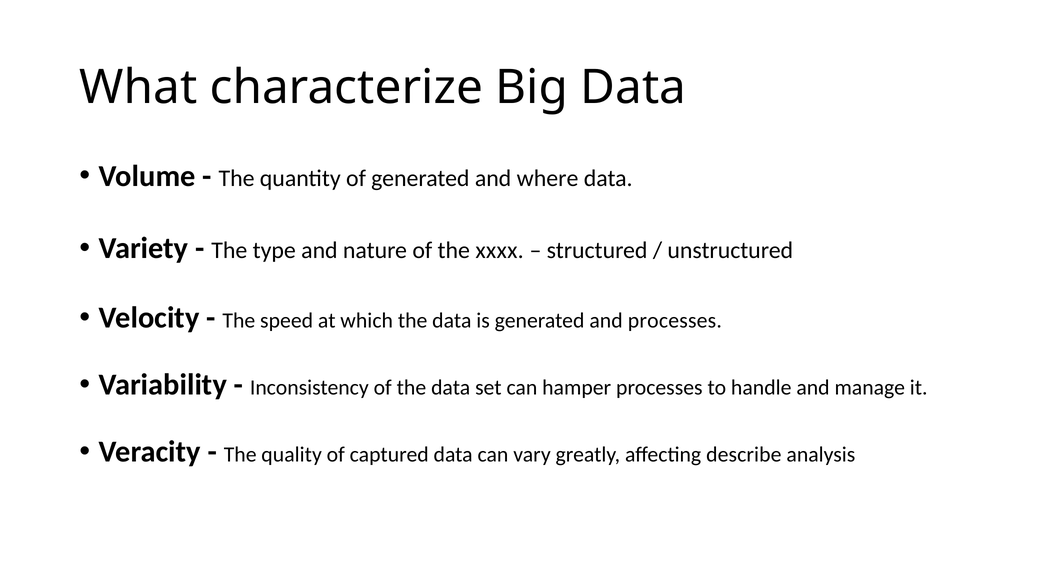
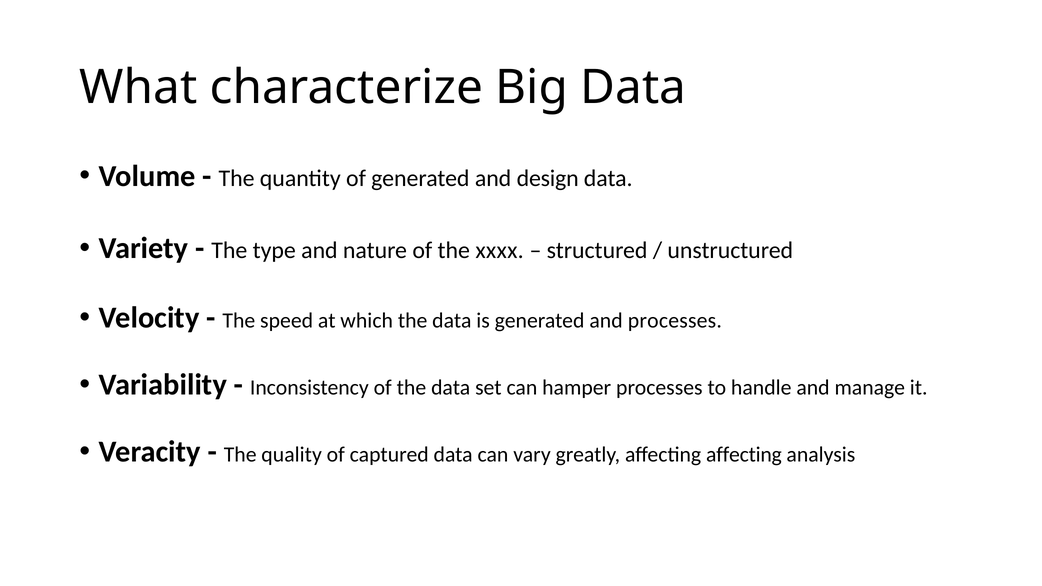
where: where -> design (548, 178)
affecting describe: describe -> affecting (744, 455)
